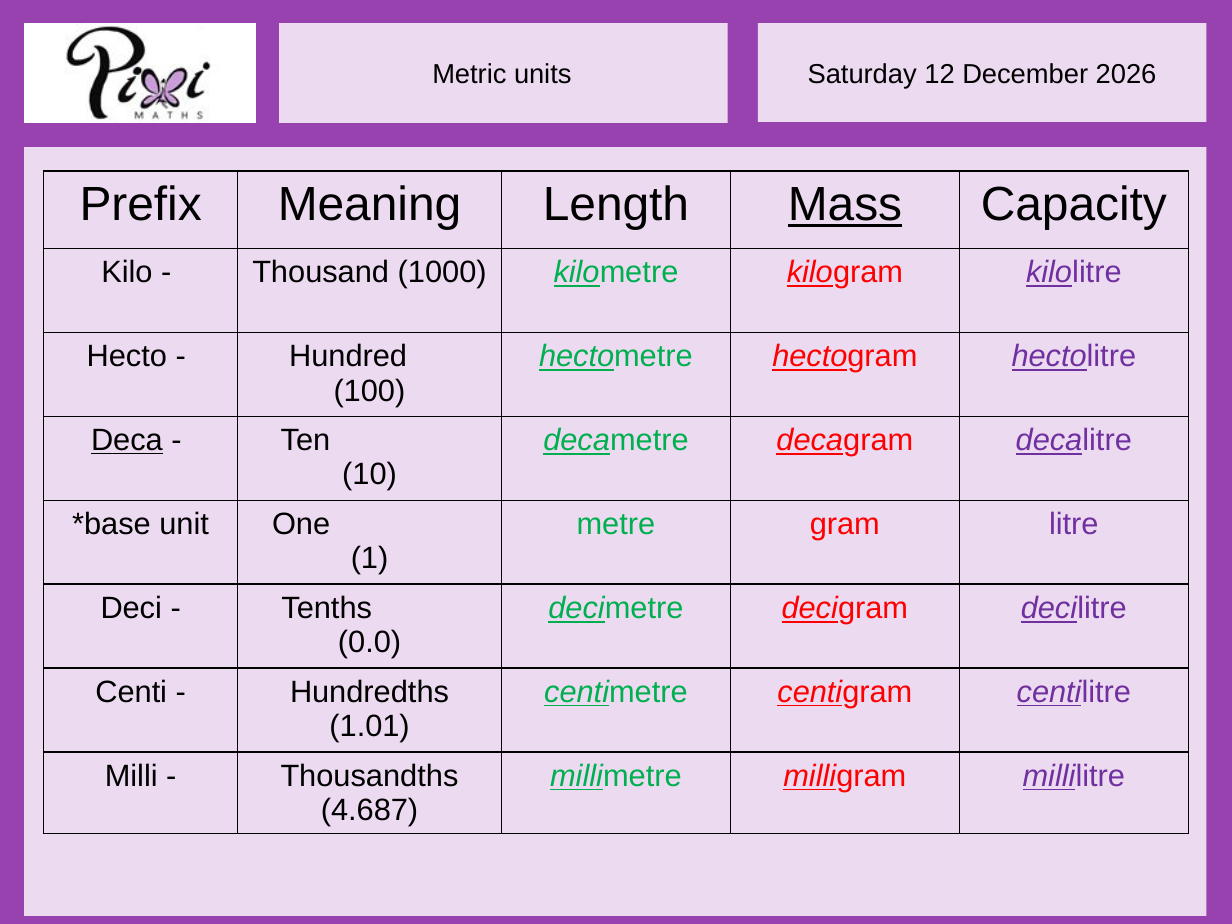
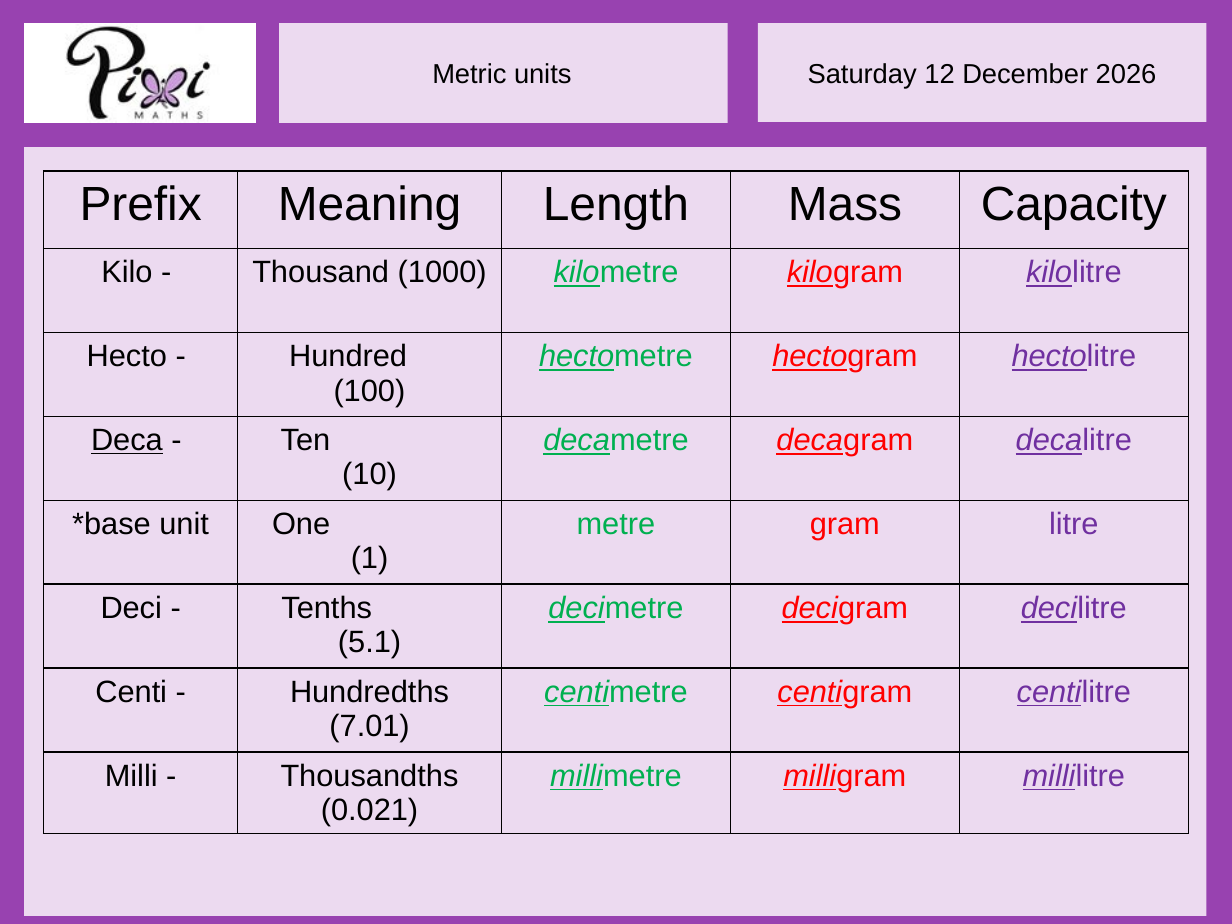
Mass underline: present -> none (845, 205)
0.0: 0.0 -> 5.1 (370, 643)
1.01: 1.01 -> 7.01 (370, 727)
4.687: 4.687 -> 0.021 (370, 810)
